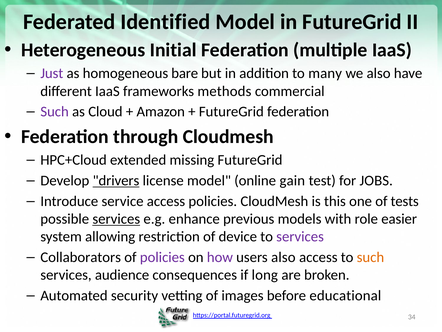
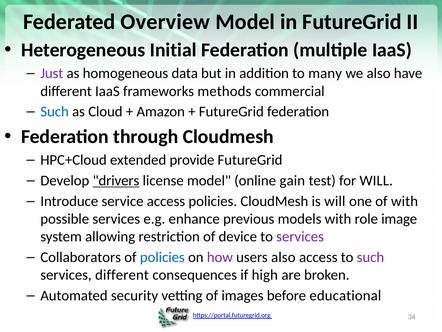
Identified: Identified -> Overview (165, 22)
bare: bare -> data (185, 73)
Such colour: purple -> blue (55, 112)
missing: missing -> provide (192, 160)
for JOBS: JOBS -> WILL (376, 180)
is this: this -> will (335, 201)
of tests: tests -> with (405, 201)
services underline: present -> none (116, 219)
easier: easier -> image (399, 219)
policies colour: purple -> blue (162, 257)
such colour: orange -> purple (370, 257)
services audience: audience -> different (122, 275)
long: long -> high (265, 275)
